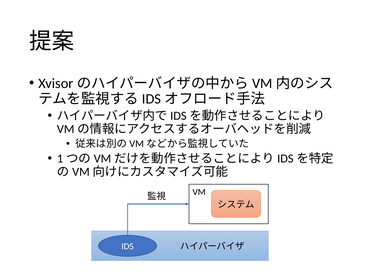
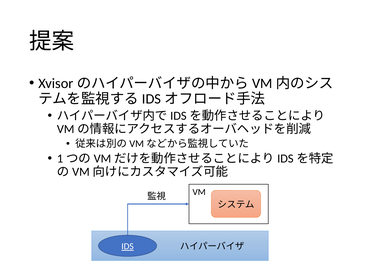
IDS underline: none -> present (128, 247)
